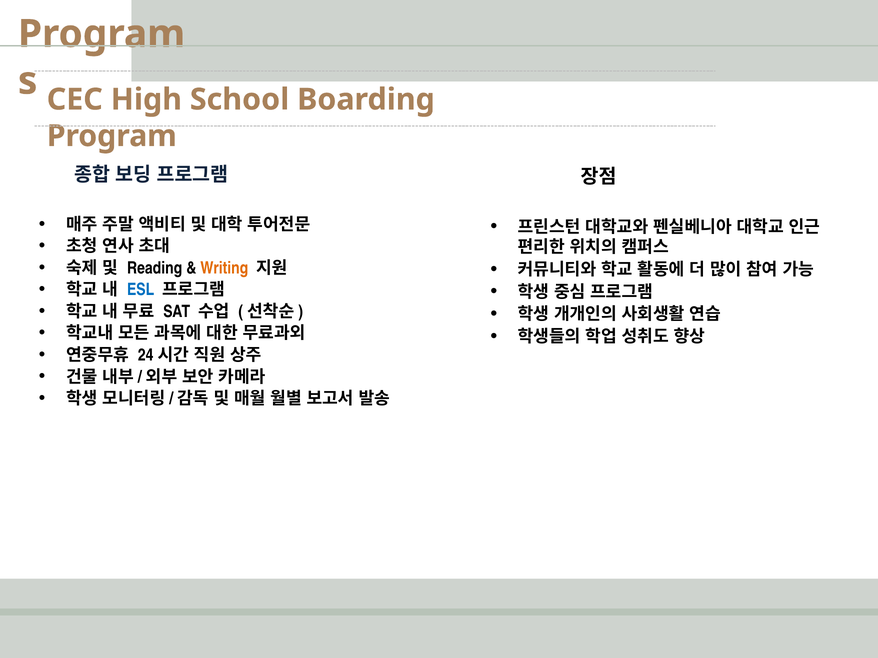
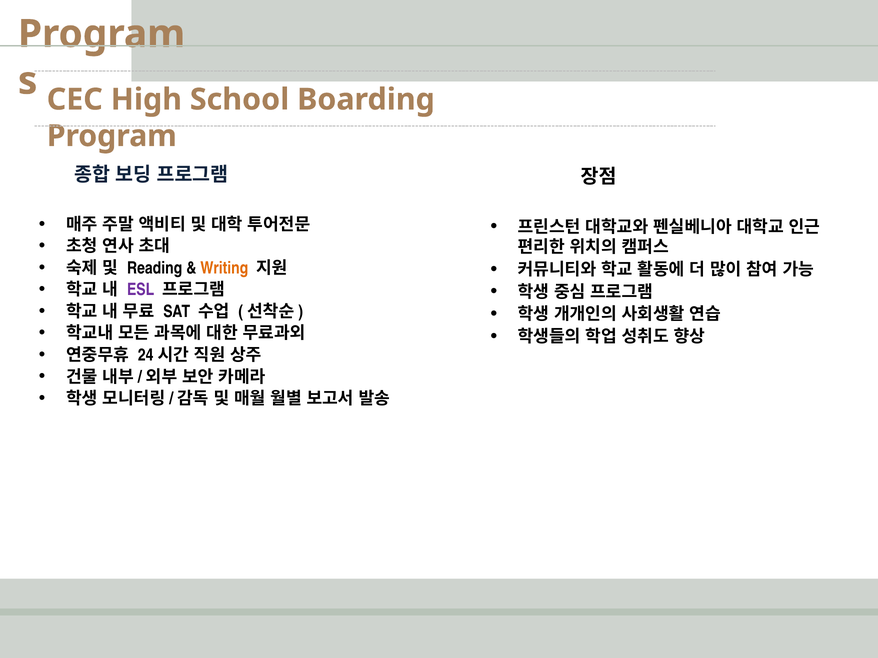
ESL colour: blue -> purple (141, 290)
